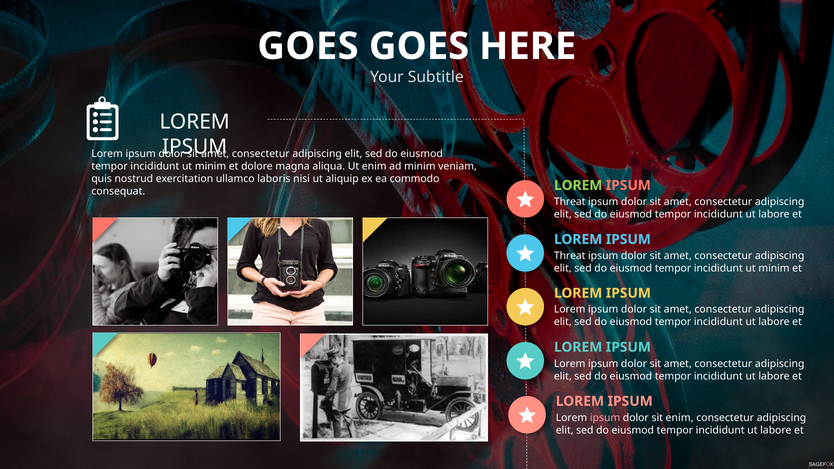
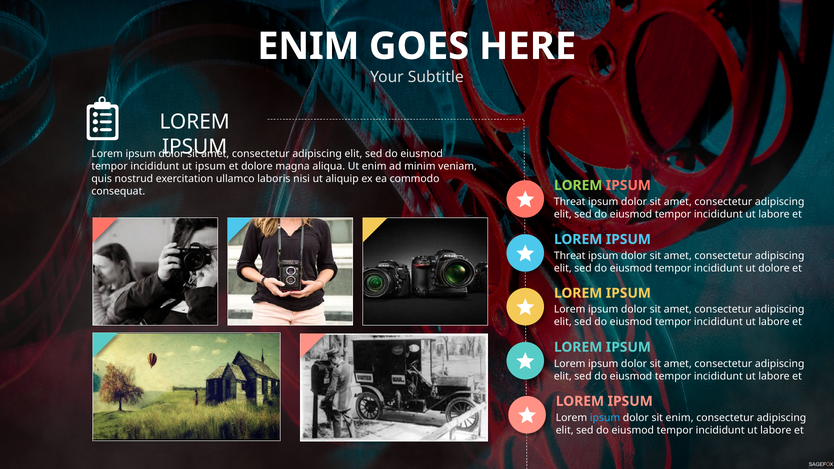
GOES: GOES -> ENIM (308, 46)
minim: minim -> ipsum (210, 166)
minim: minim -> dolore (774, 268)
ipsum colour: pink -> light blue (605, 418)
